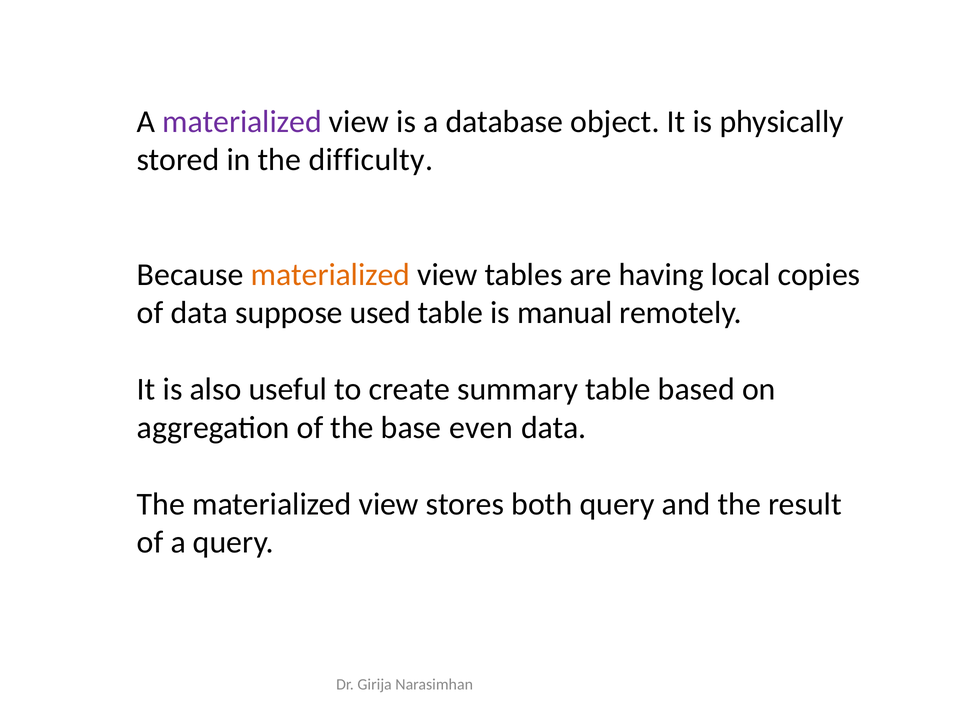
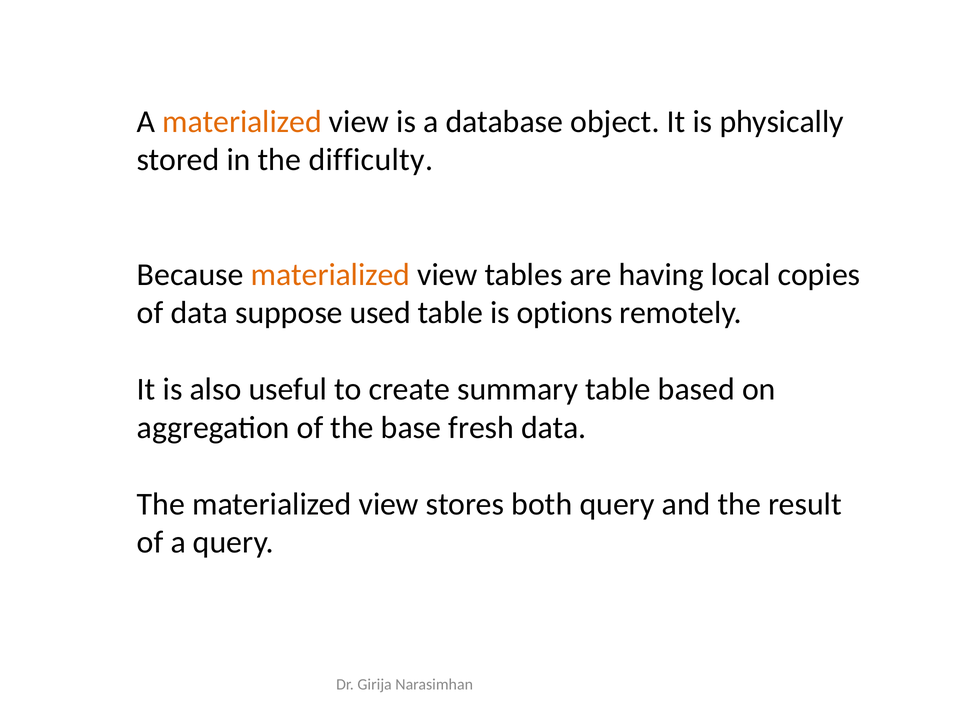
materialized colour: purple -> orange (242, 122)
manual: manual -> options (565, 313)
even: even -> fresh (481, 428)
